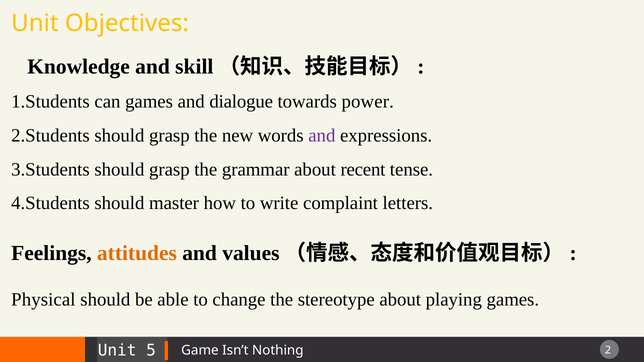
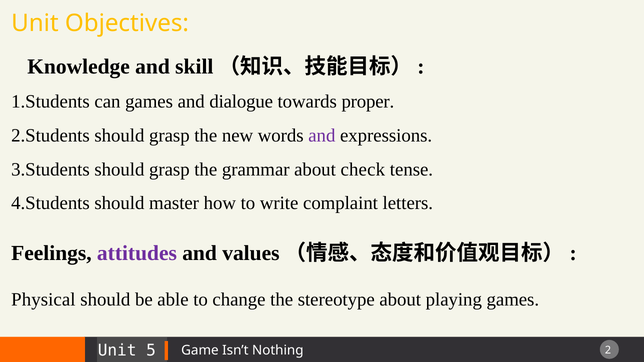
power: power -> proper (368, 102)
recent: recent -> check (363, 170)
attitudes colour: orange -> purple (137, 253)
